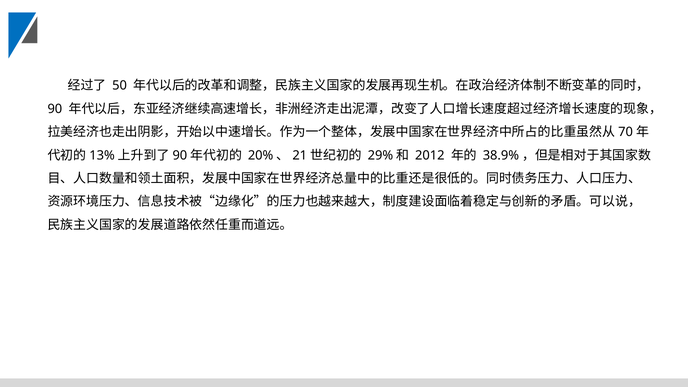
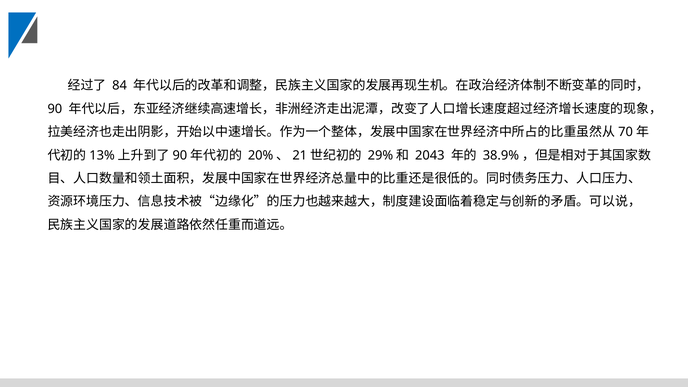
50: 50 -> 84 (120, 86)
2012: 2012 -> 2043 (430, 155)
